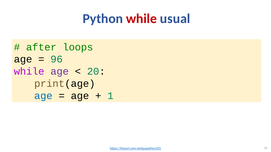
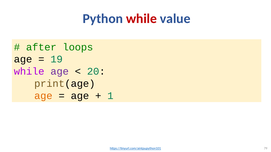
usual: usual -> value (175, 19)
96: 96 -> 19 (57, 59)
age colour: blue -> orange (43, 96)
